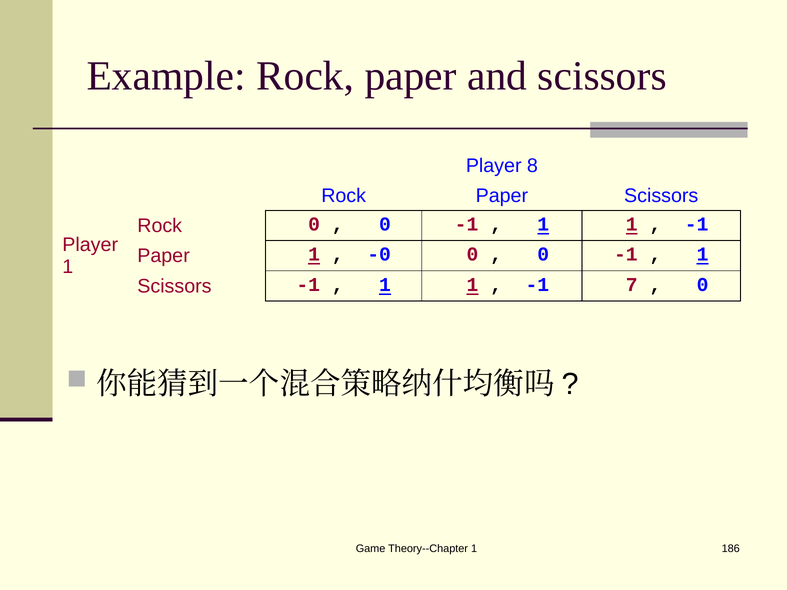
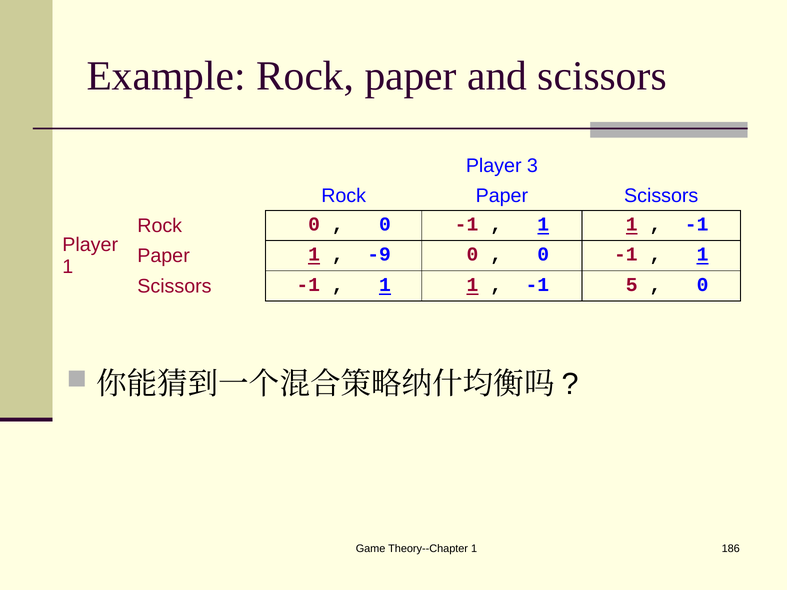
8: 8 -> 3 (532, 166)
-0: -0 -> -9 (379, 254)
7: 7 -> 5 (632, 285)
